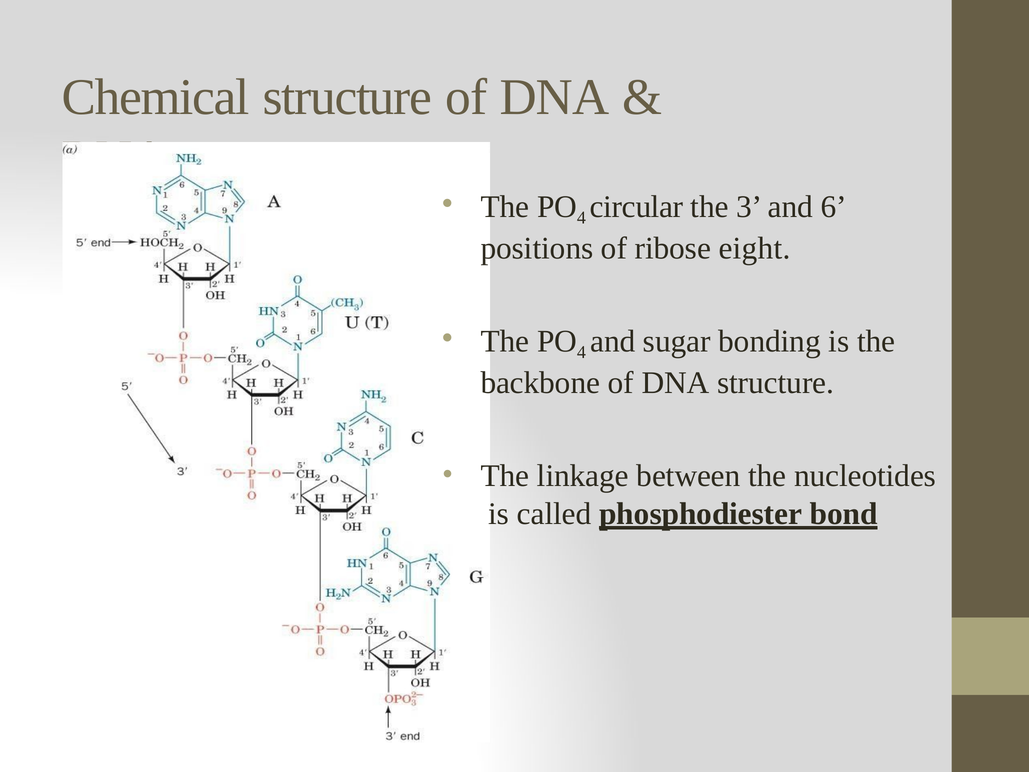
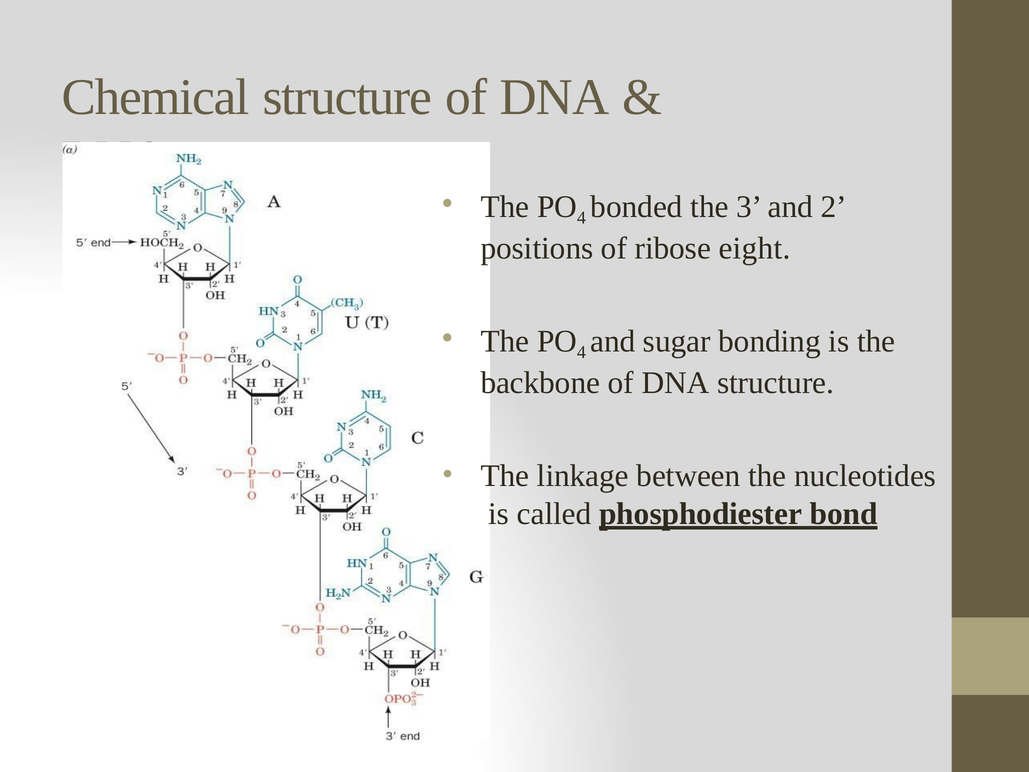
circular: circular -> bonded (636, 207)
6: 6 -> 2 (834, 207)
